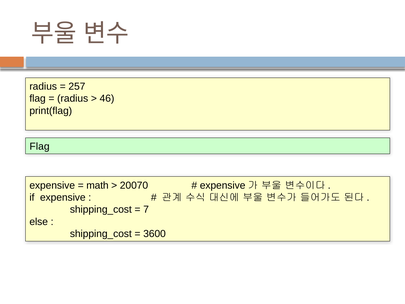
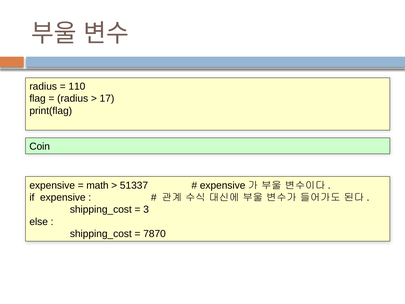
257: 257 -> 110 (77, 86)
46: 46 -> 17 (107, 99)
Flag: Flag -> Coin (40, 146)
20070: 20070 -> 51337 (134, 185)
7: 7 -> 3 (146, 209)
3600: 3600 -> 7870 (155, 234)
